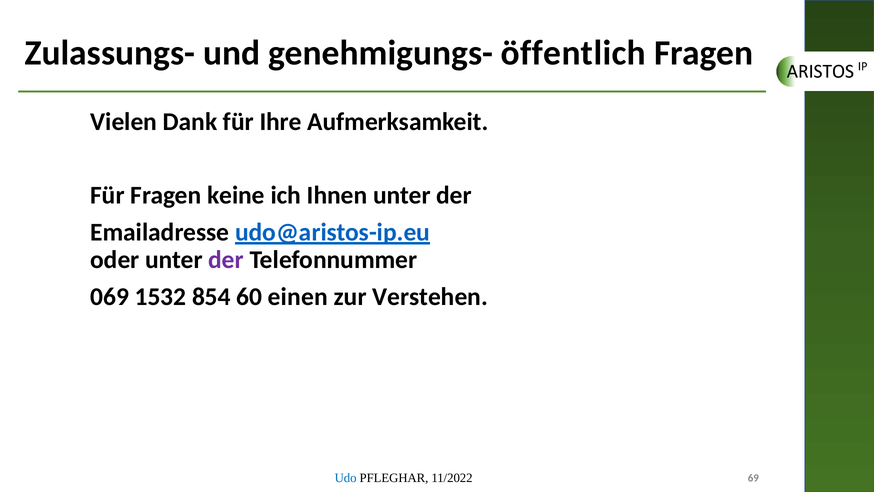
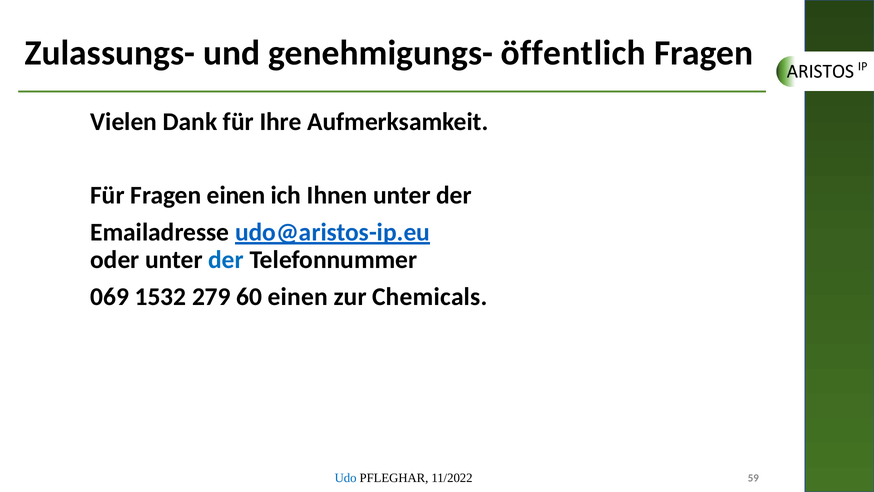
Fragen keine: keine -> einen (236, 195)
der colour: purple -> blue (226, 260)
854: 854 -> 279 (211, 296)
Verstehen: Verstehen -> Chemicals (430, 296)
69: 69 -> 59 (753, 478)
